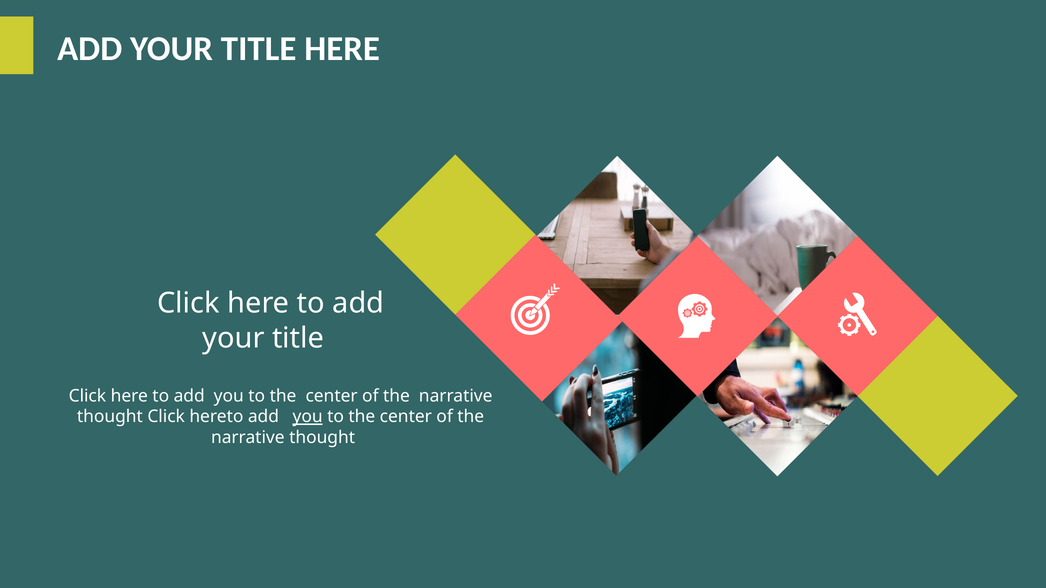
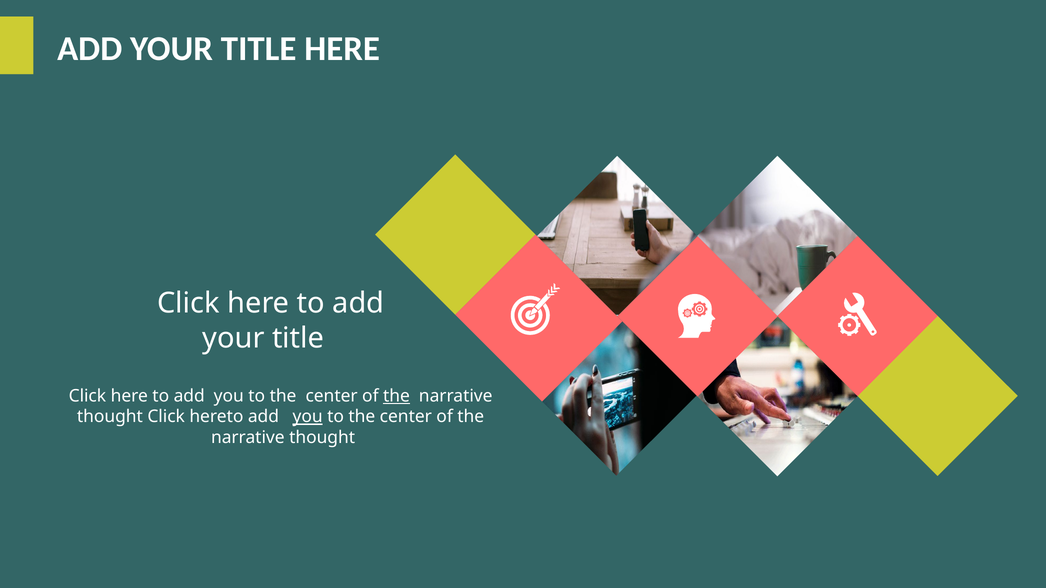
the underline: none -> present (397, 396)
